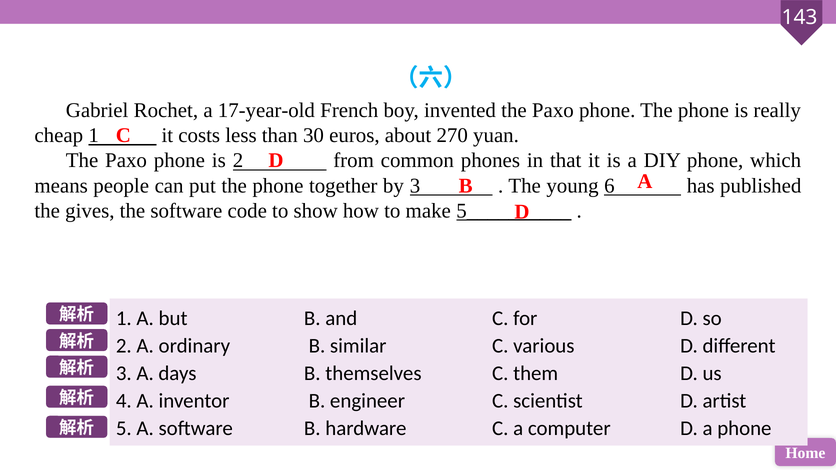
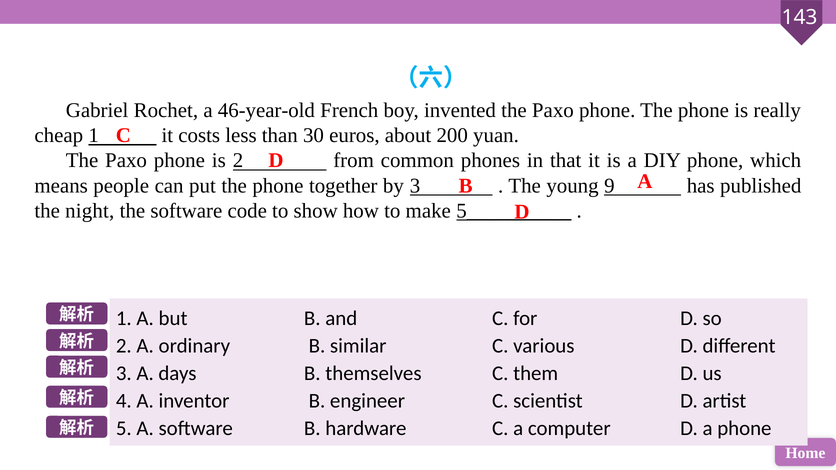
17-year-old: 17-year-old -> 46-year-old (266, 111)
270: 270 -> 200 (452, 136)
6: 6 -> 9 (609, 186)
gives: gives -> night (90, 211)
